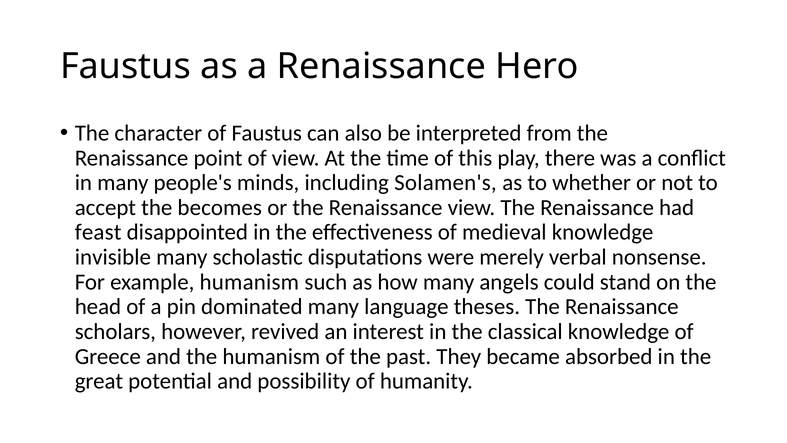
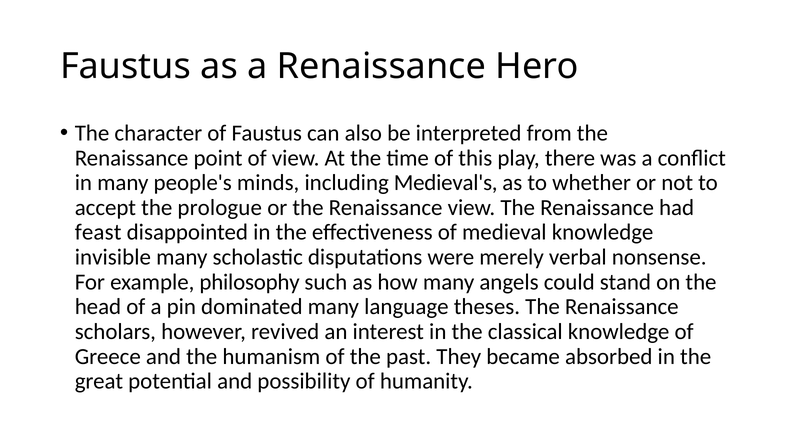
Solamen's: Solamen's -> Medieval's (446, 183)
becomes: becomes -> prologue (220, 207)
example humanism: humanism -> philosophy (250, 282)
